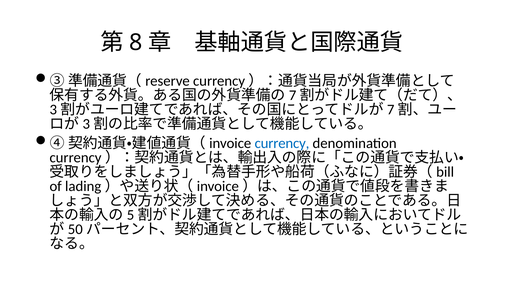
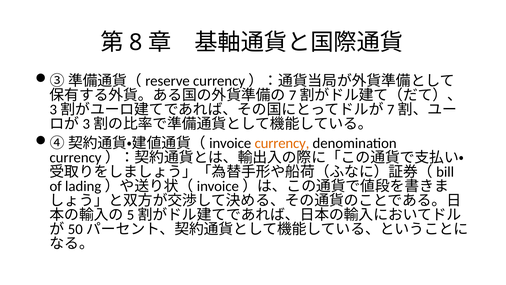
currency colour: blue -> orange (282, 143)
